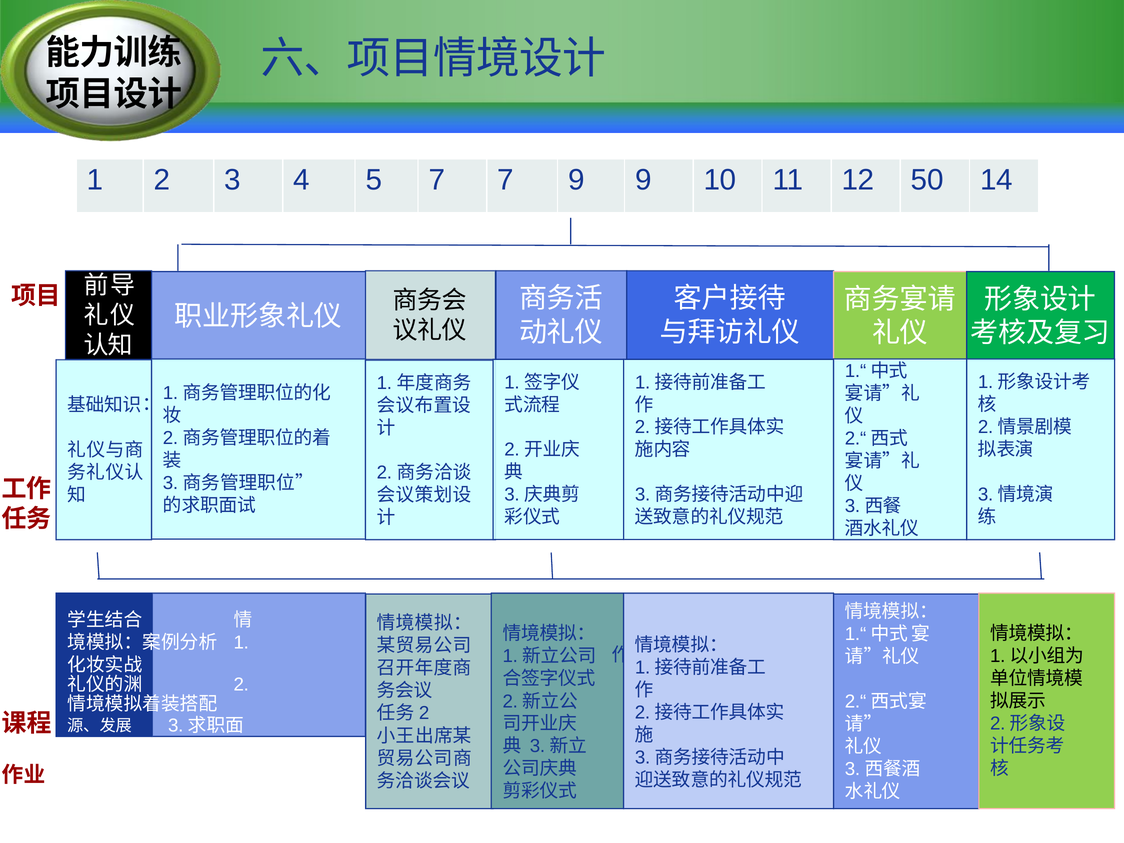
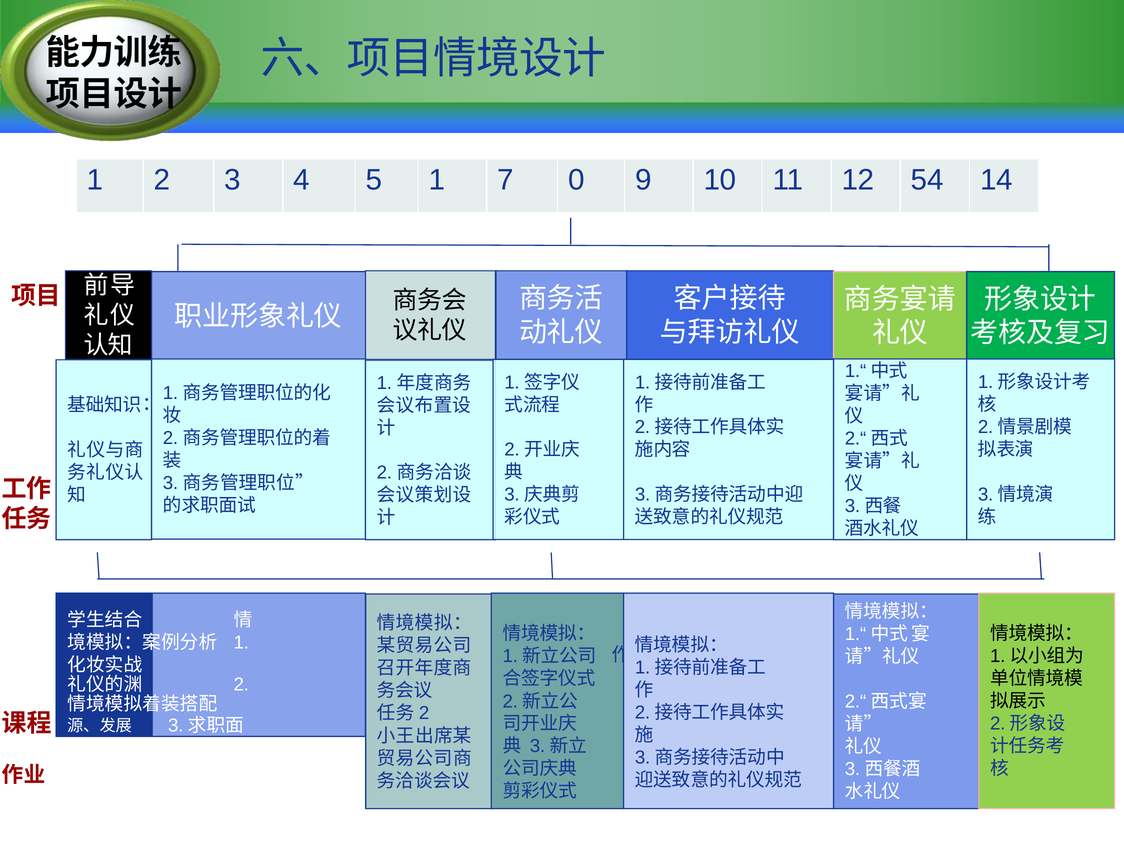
5 7: 7 -> 1 (437, 180)
7 9: 9 -> 0 (576, 180)
50: 50 -> 54 (927, 180)
